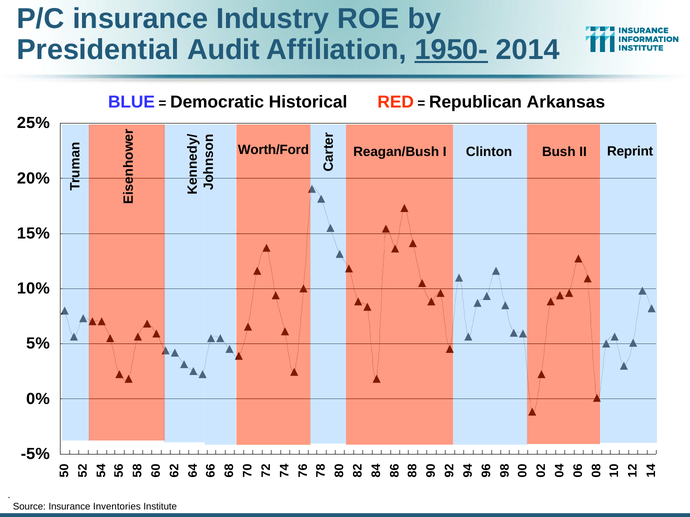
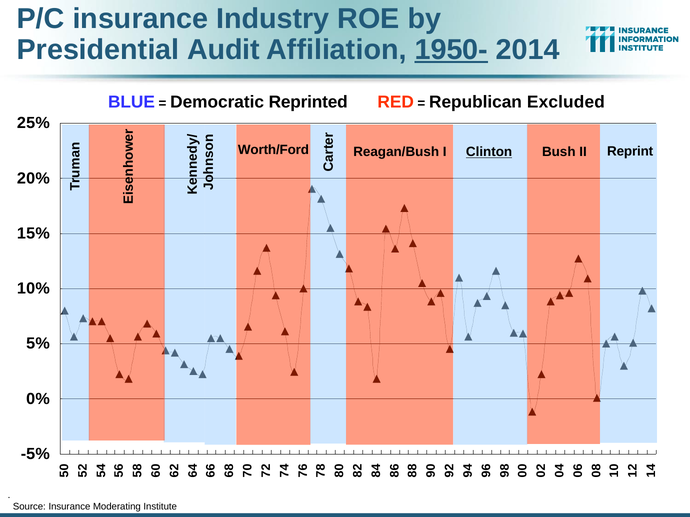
Historical: Historical -> Reprinted (308, 102)
Arkansas: Arkansas -> Excluded (566, 102)
Clinton underline: none -> present (489, 152)
Inventories: Inventories -> Moderating (117, 507)
